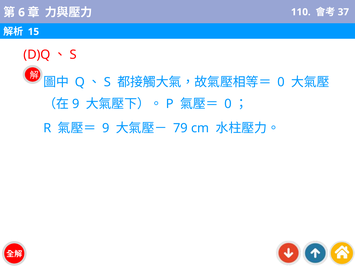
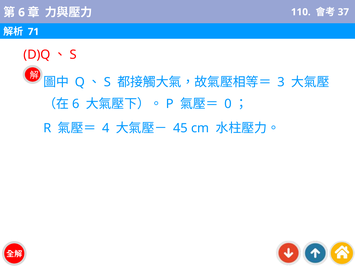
15: 15 -> 71 (33, 32)
0: 0 -> 3 (281, 82)
9: 9 -> 6 (76, 104)
9: 9 -> 4 (106, 128)
79: 79 -> 45 (180, 128)
